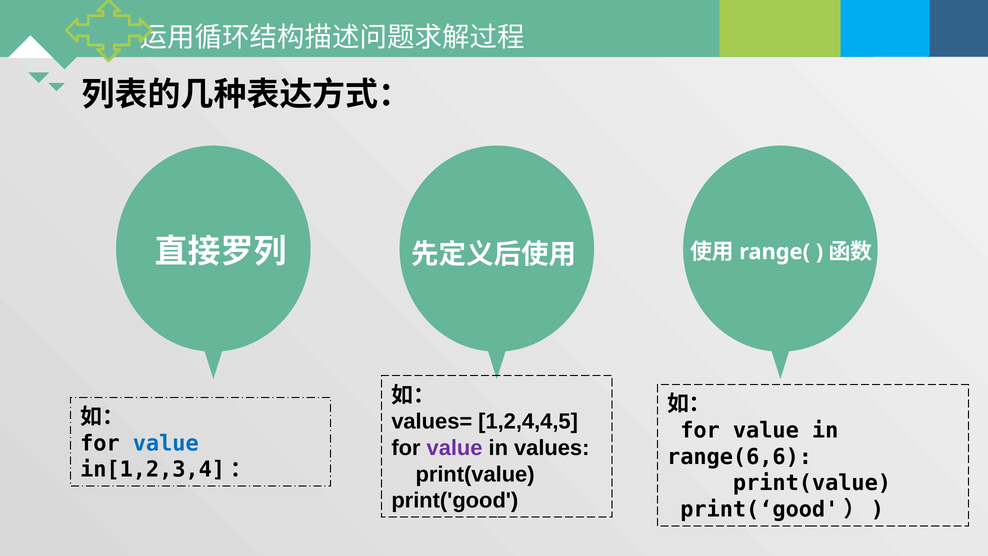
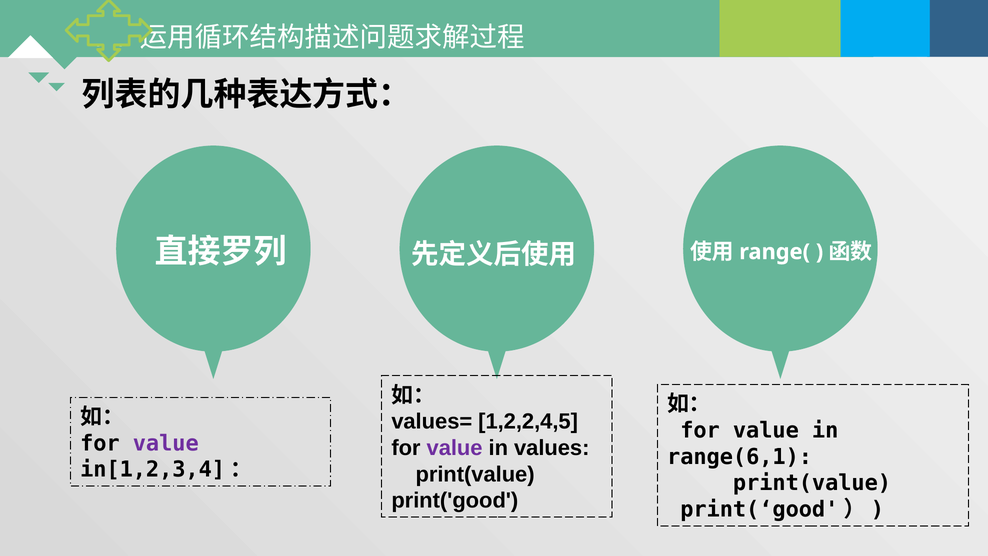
1,2,4,4,5: 1,2,4,4,5 -> 1,2,2,4,5 (528, 421)
value colour: blue -> purple (166, 443)
range(6,6: range(6,6 -> range(6,1 (740, 457)
